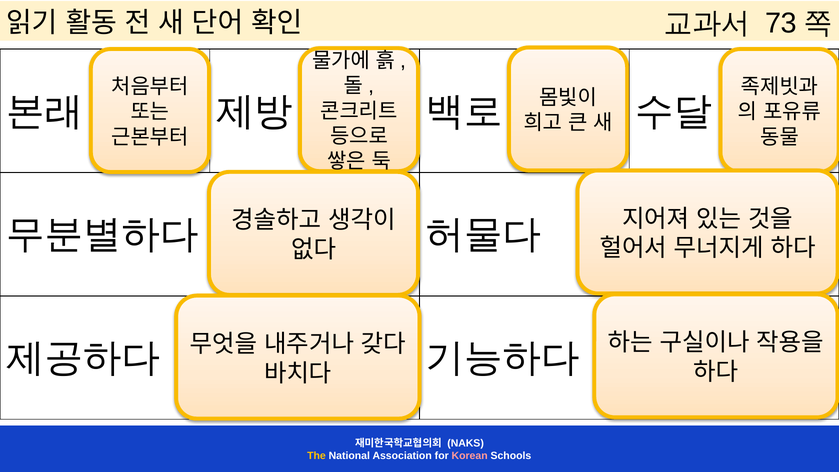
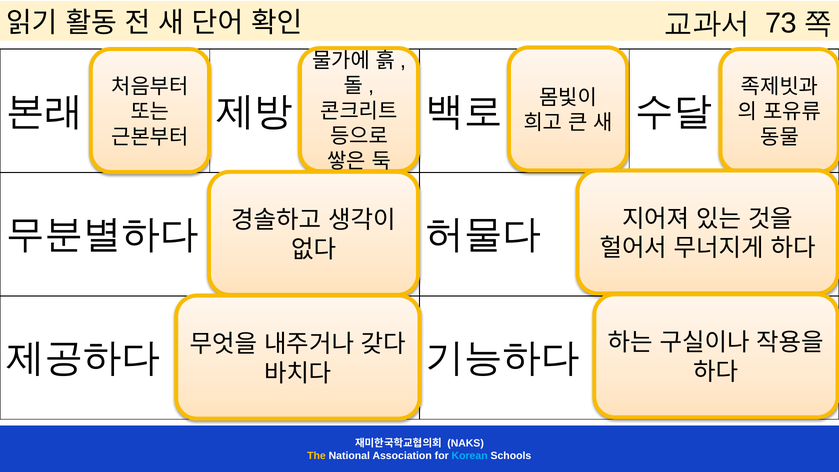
Korean colour: pink -> light blue (470, 456)
